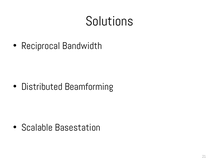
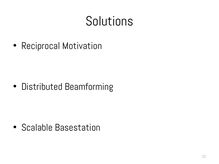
Bandwidth: Bandwidth -> Motivation (82, 46)
